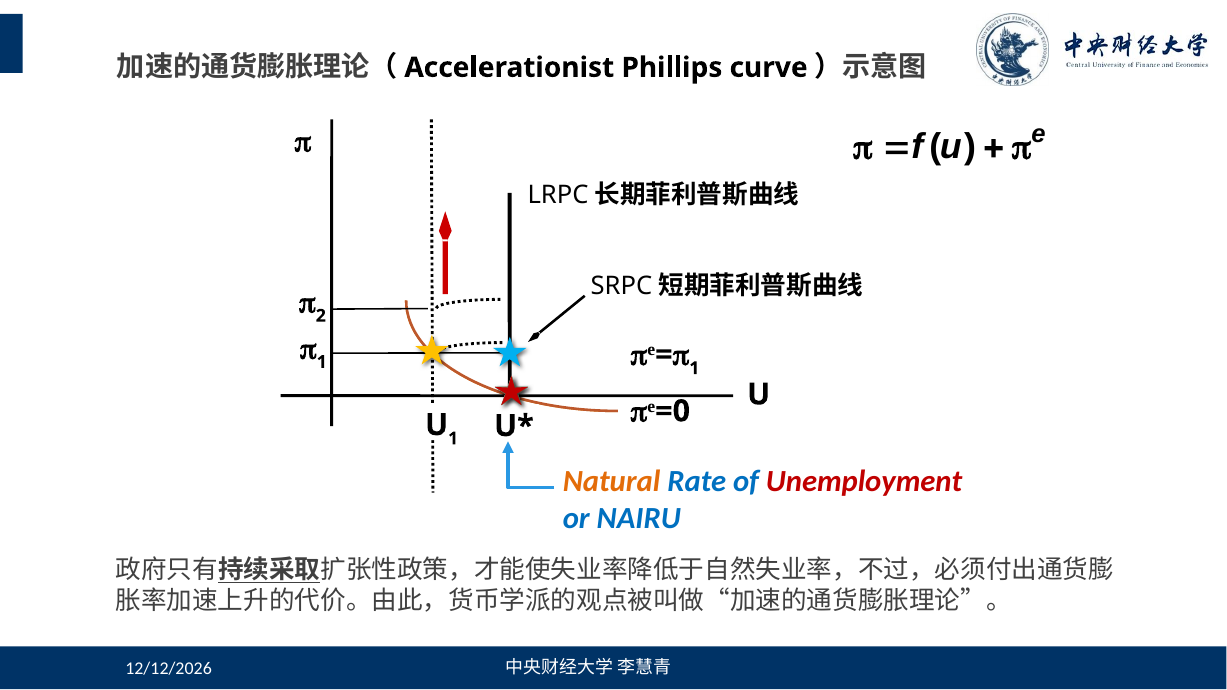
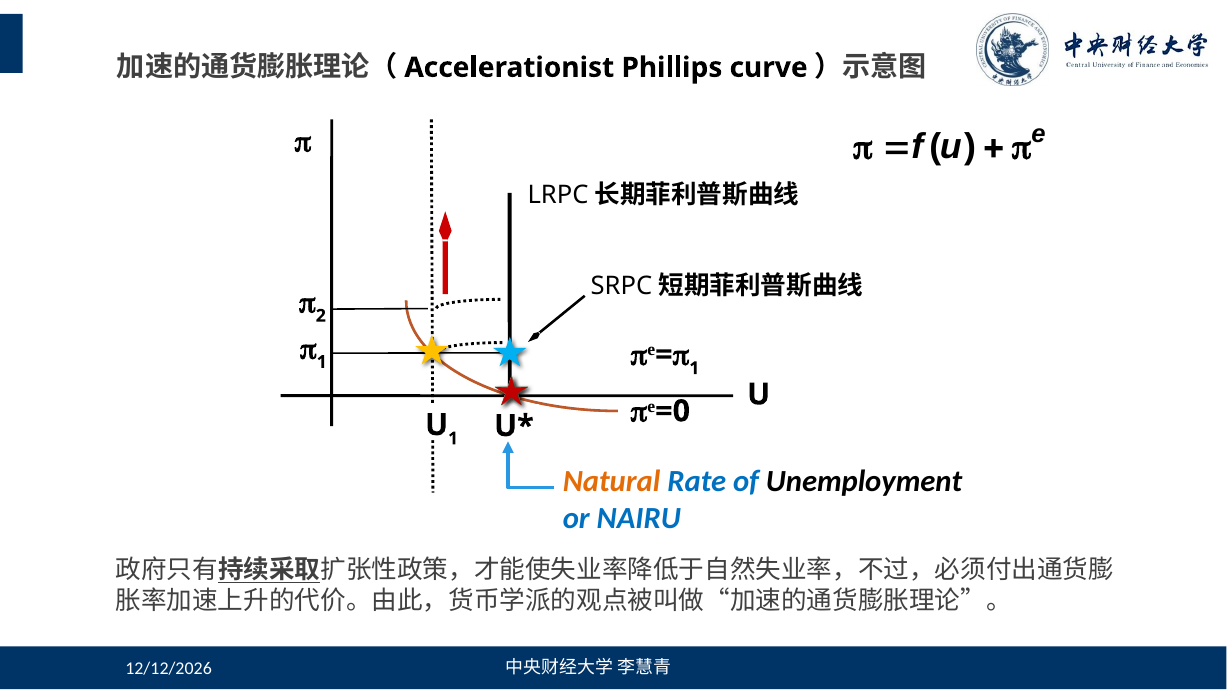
Unemployment colour: red -> black (864, 482)
